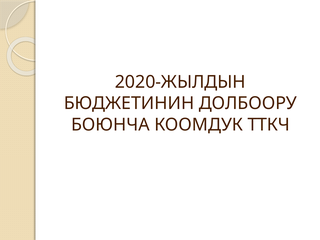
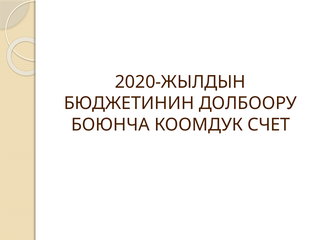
ТТКЧ: ТТКЧ -> СЧЕТ (269, 125)
